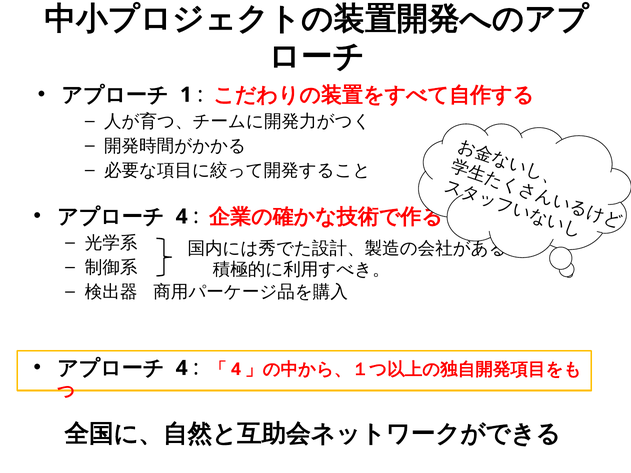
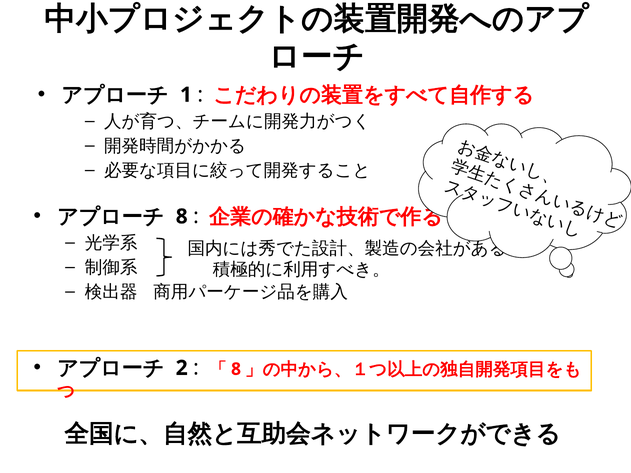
4: 4 -> 8 (182, 217)
4: 4 -> 2 (182, 368)
4: 4 -> 8 (236, 369)
